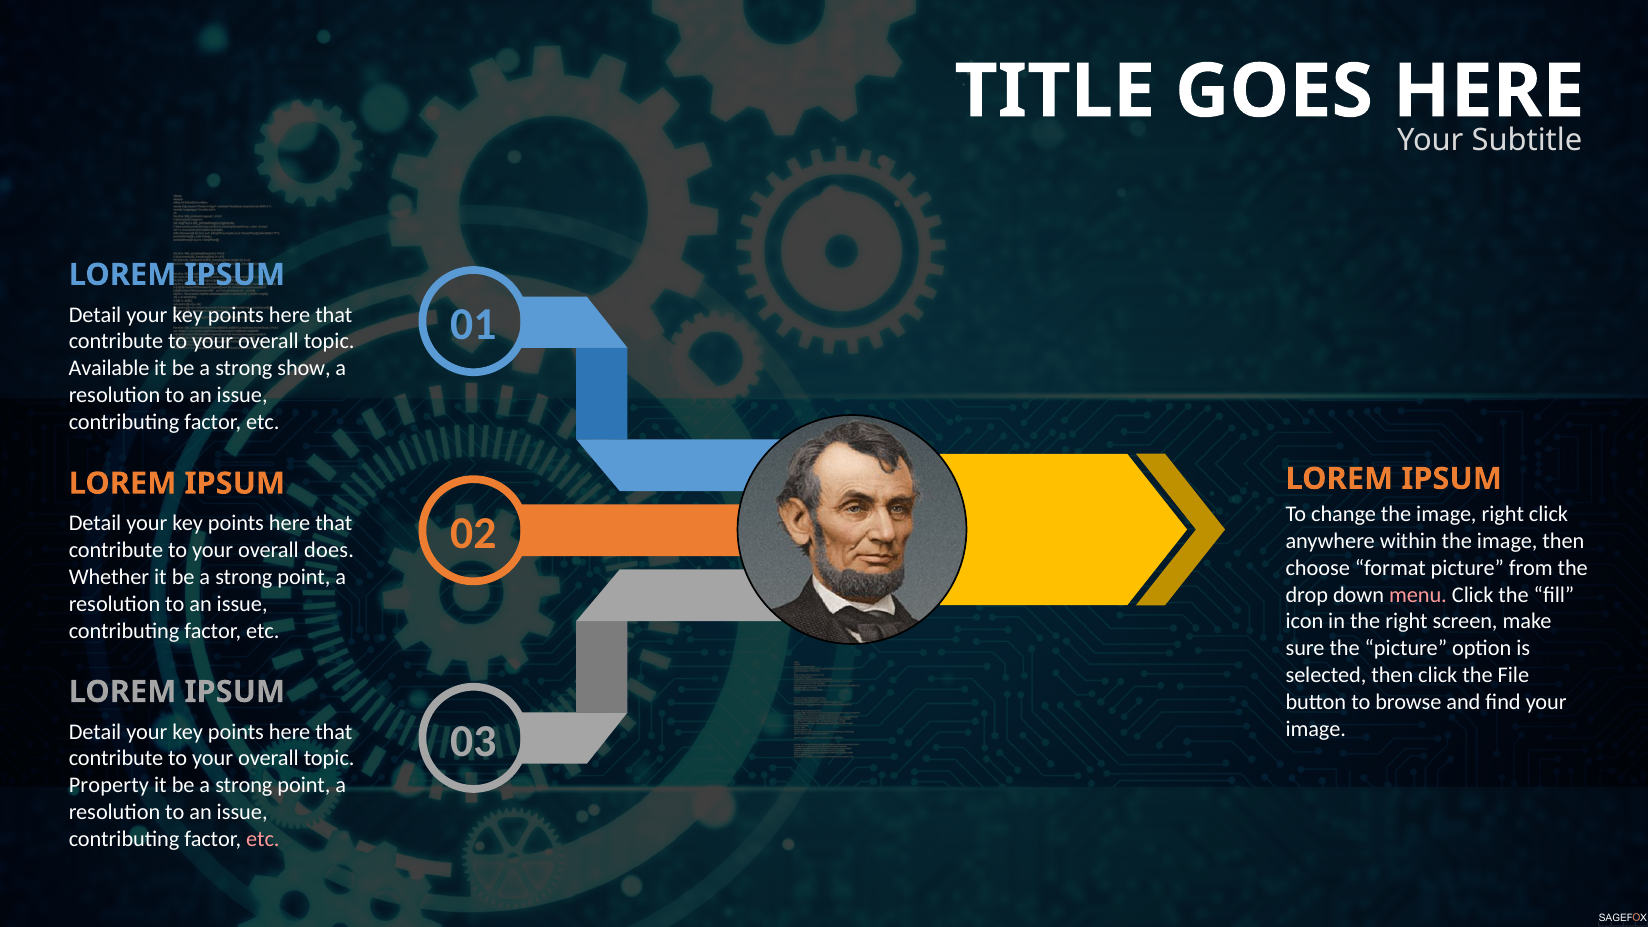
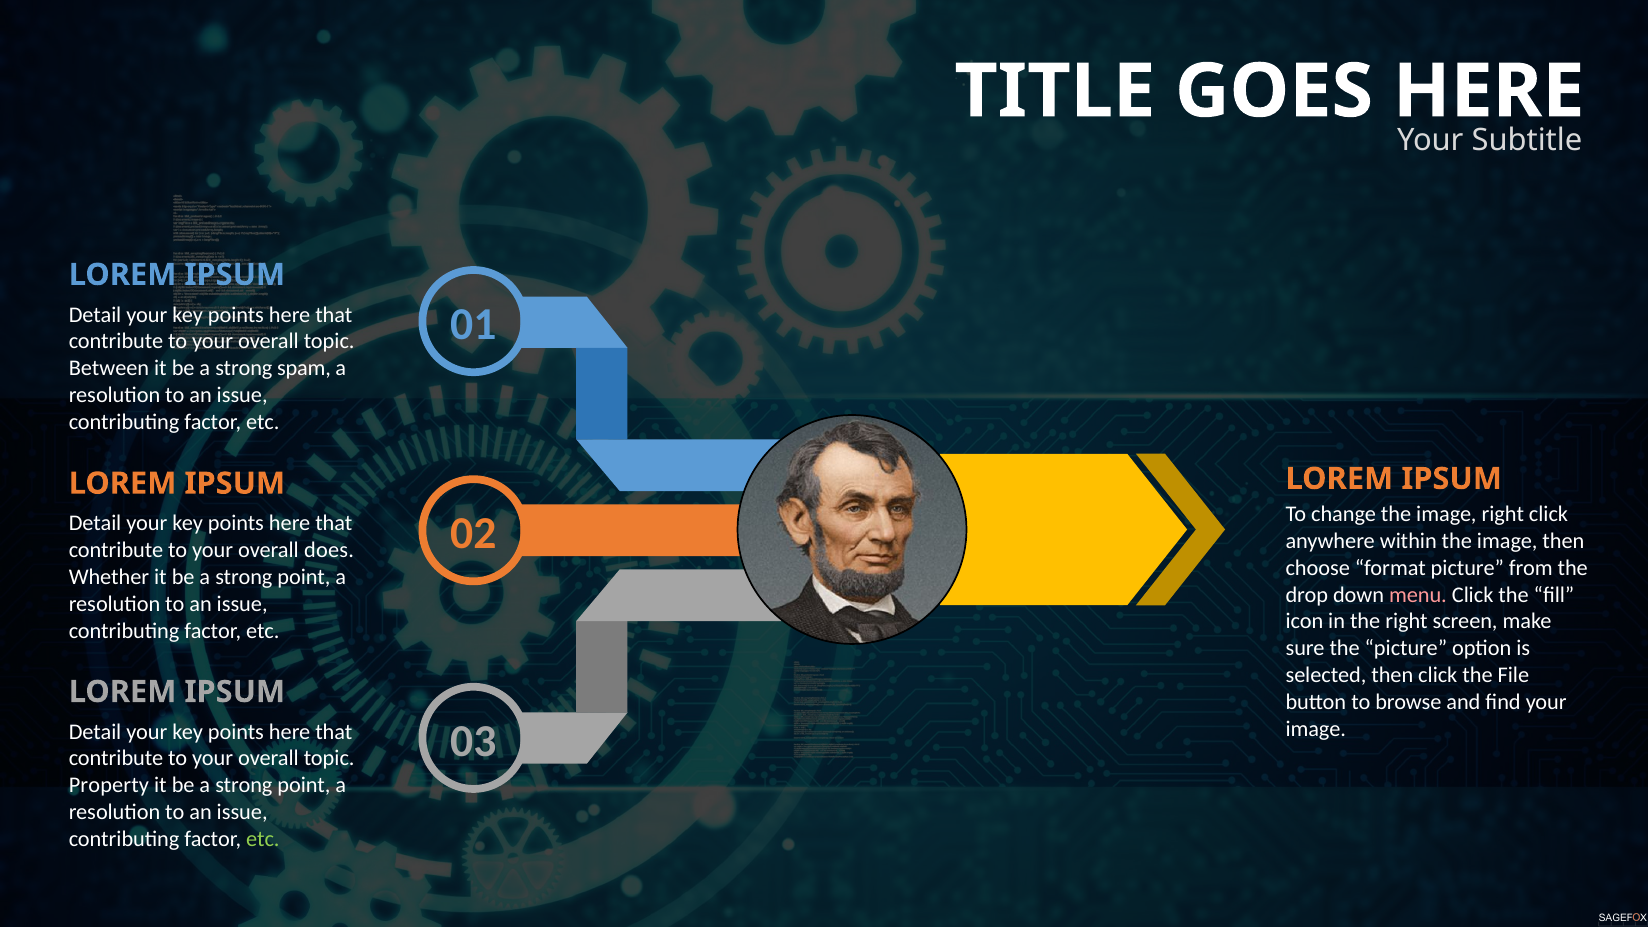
Available: Available -> Between (109, 368)
show: show -> spam (304, 368)
etc colour: pink -> light green (263, 839)
